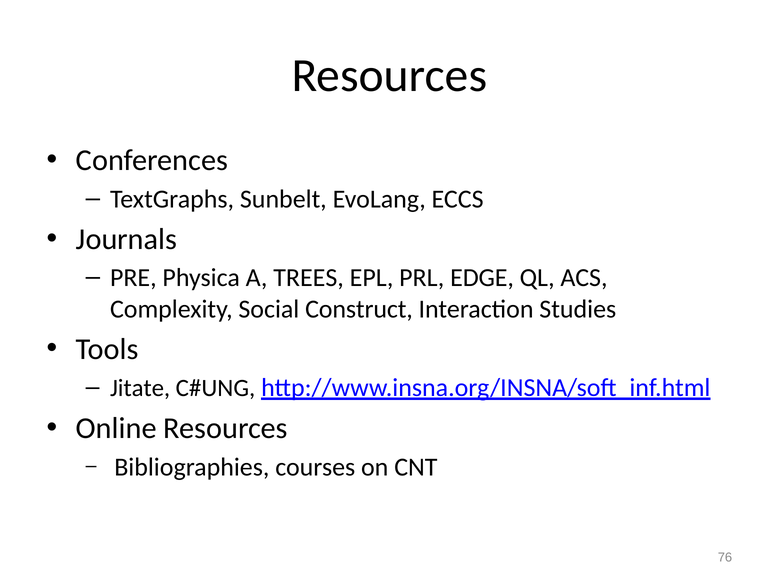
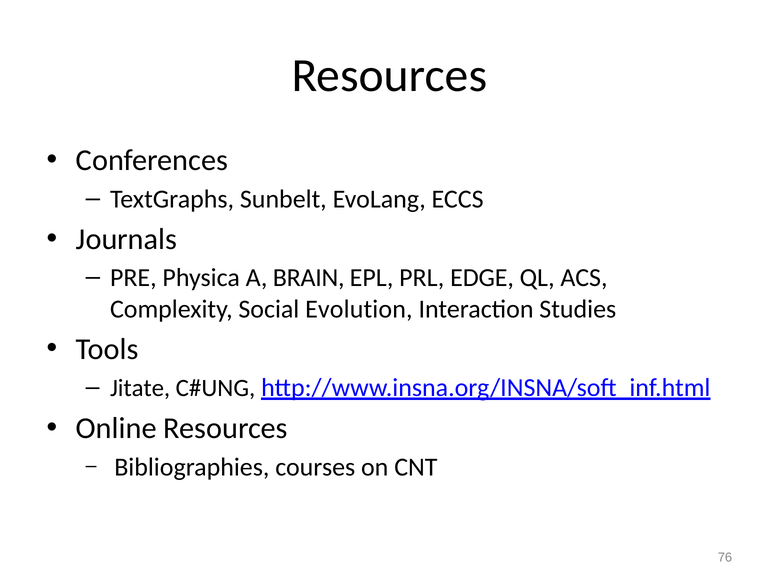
TREES: TREES -> BRAIN (309, 278)
Construct: Construct -> Evolution (359, 309)
